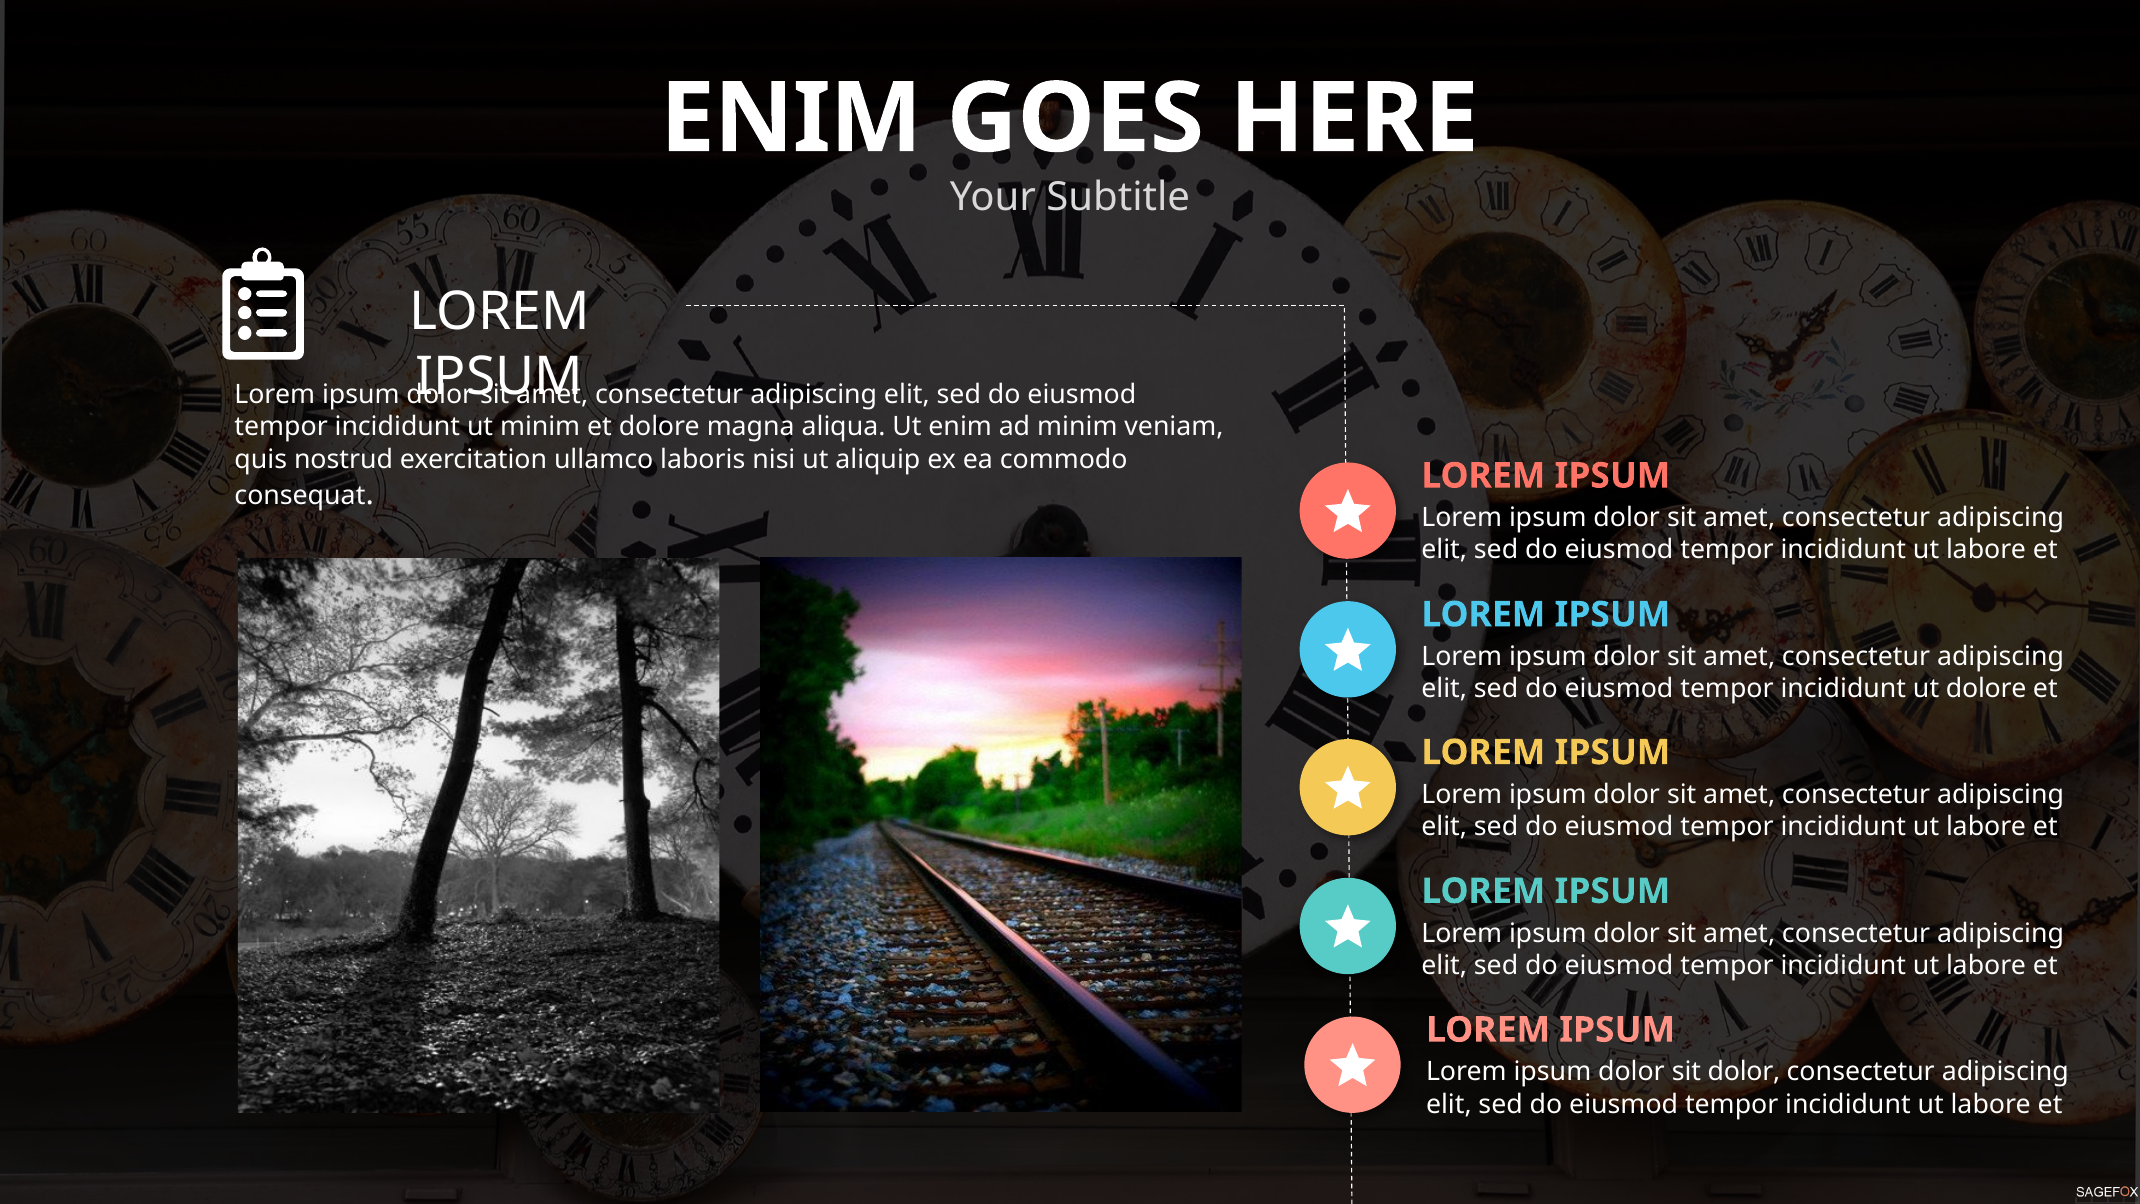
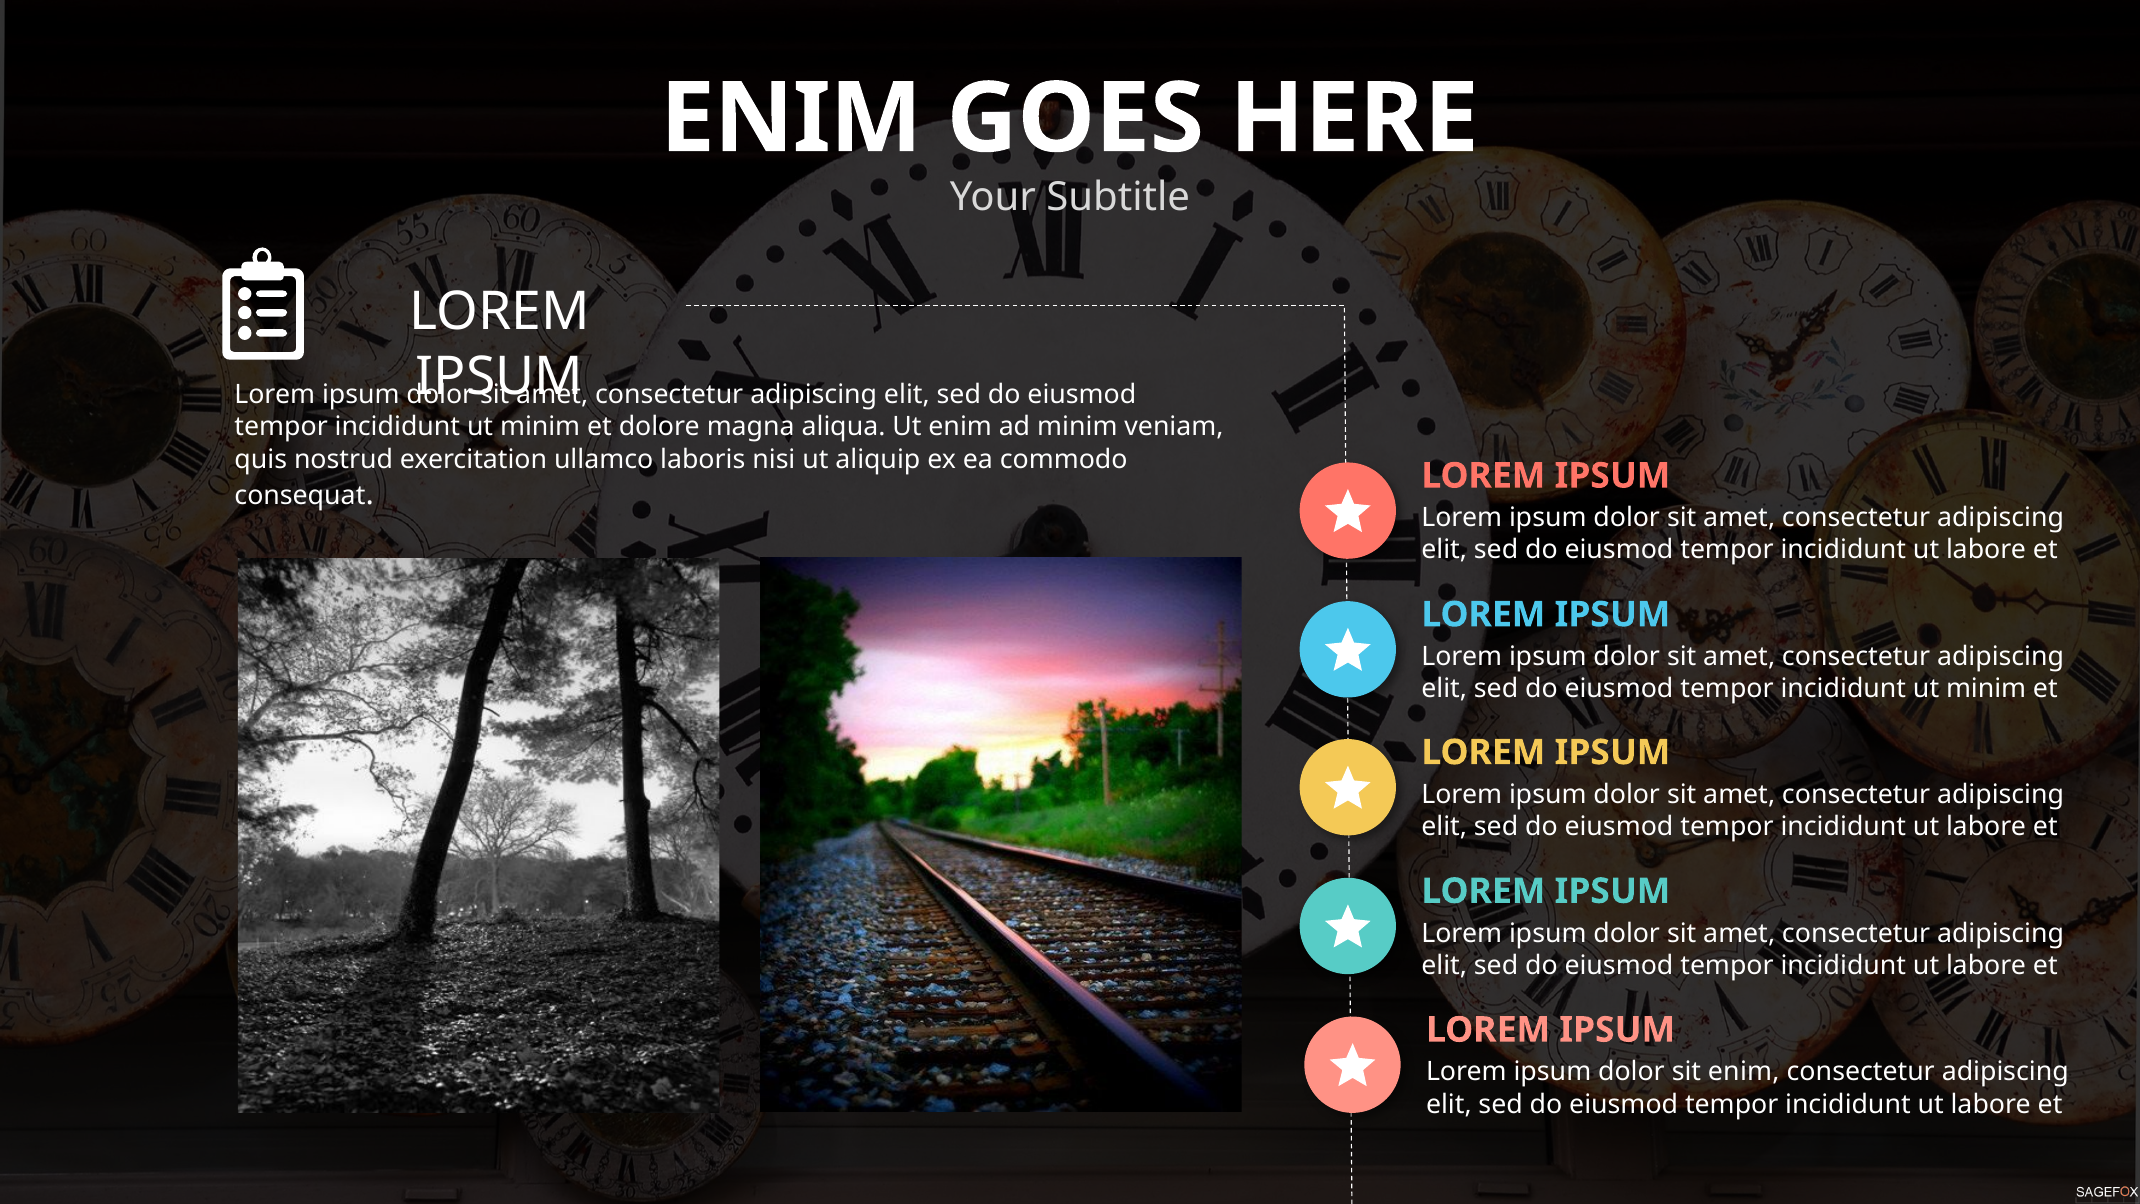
dolore: dolore -> minim (1986, 689)
sit dolor: dolor -> enim (1744, 1072)
